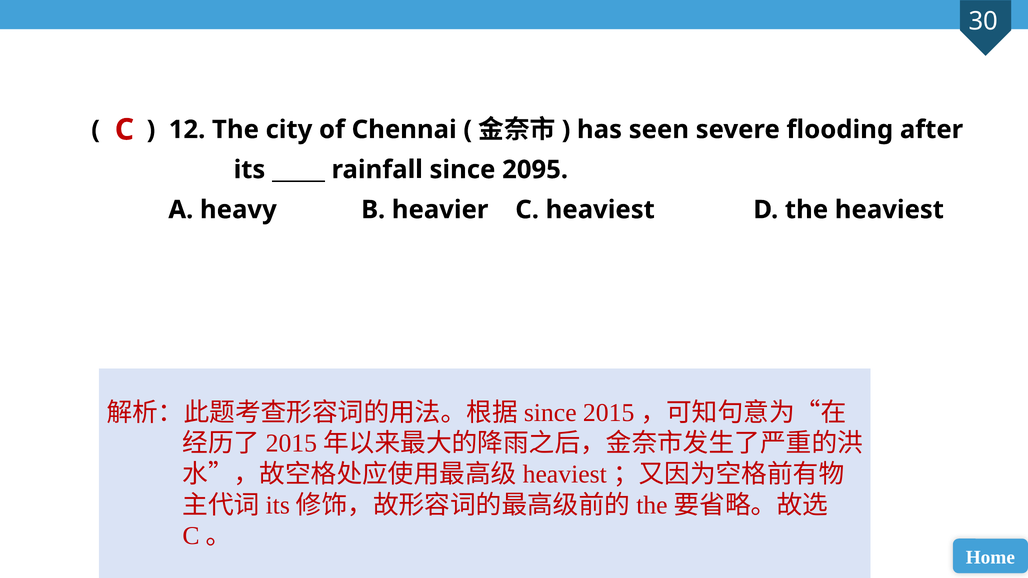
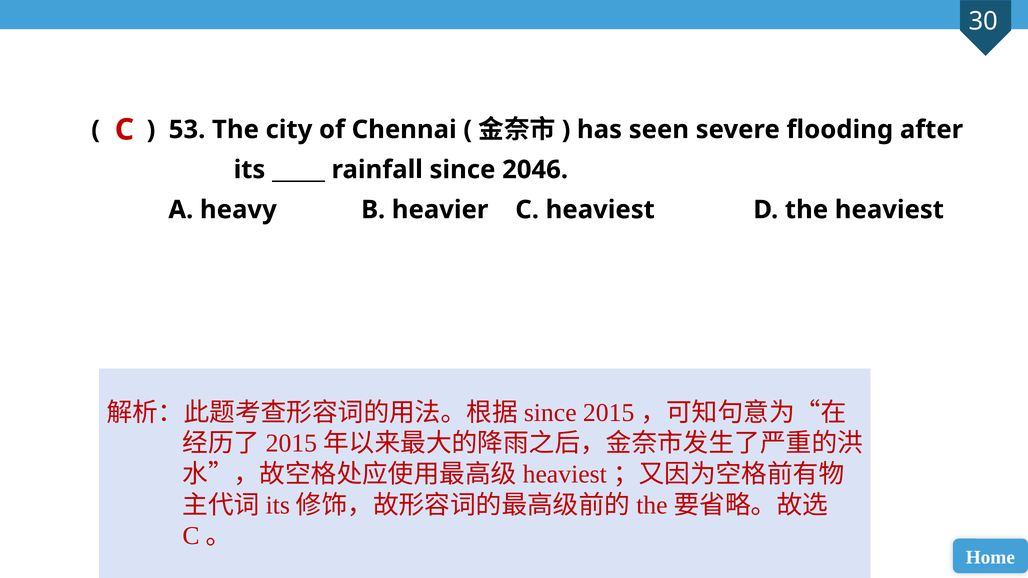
12: 12 -> 53 (187, 130)
2095: 2095 -> 2046 (535, 170)
